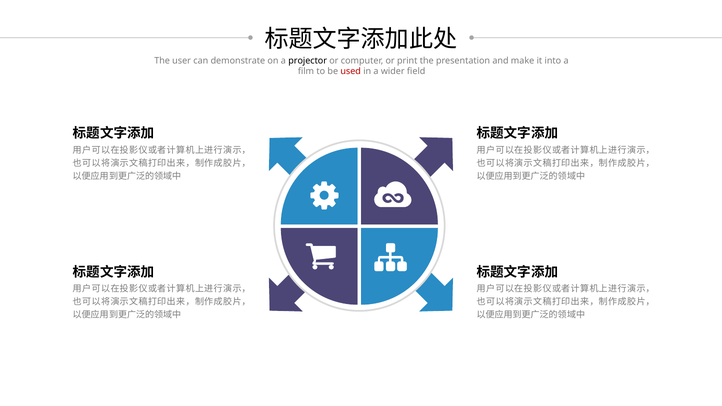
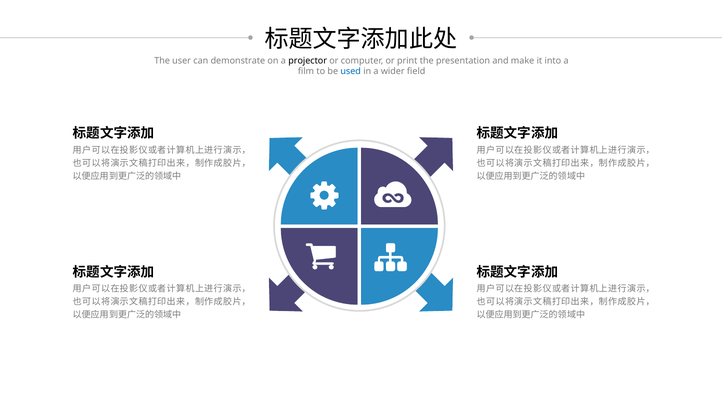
used colour: red -> blue (351, 71)
